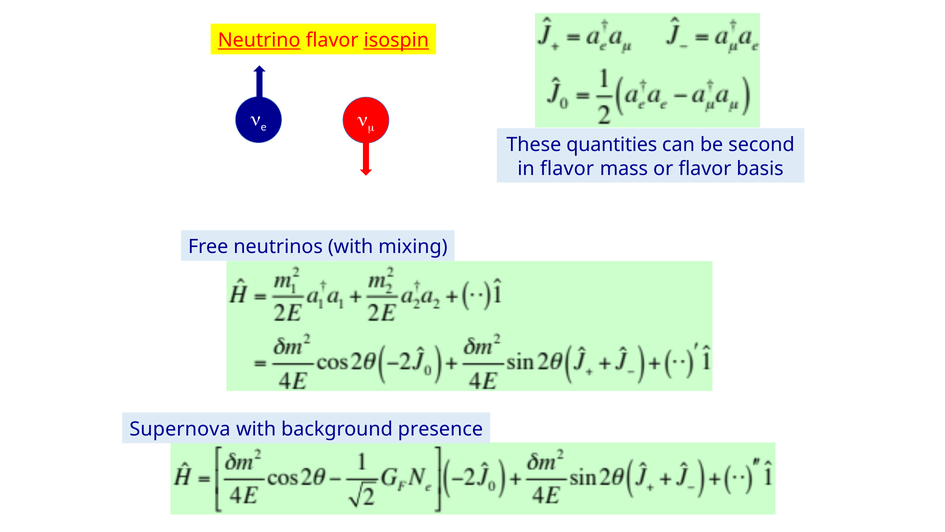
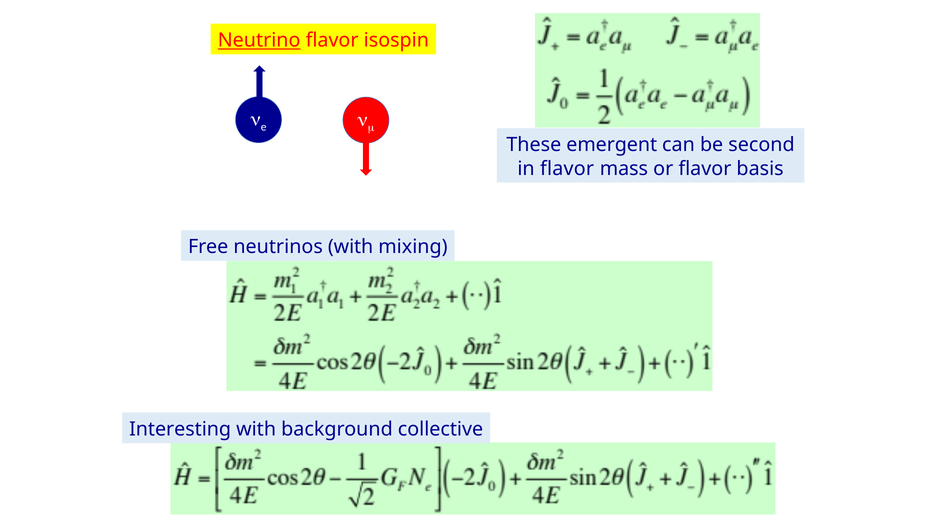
isospin underline: present -> none (396, 40)
quantities: quantities -> emergent (612, 145)
Supernova: Supernova -> Interesting (180, 429)
presence: presence -> collective (441, 429)
